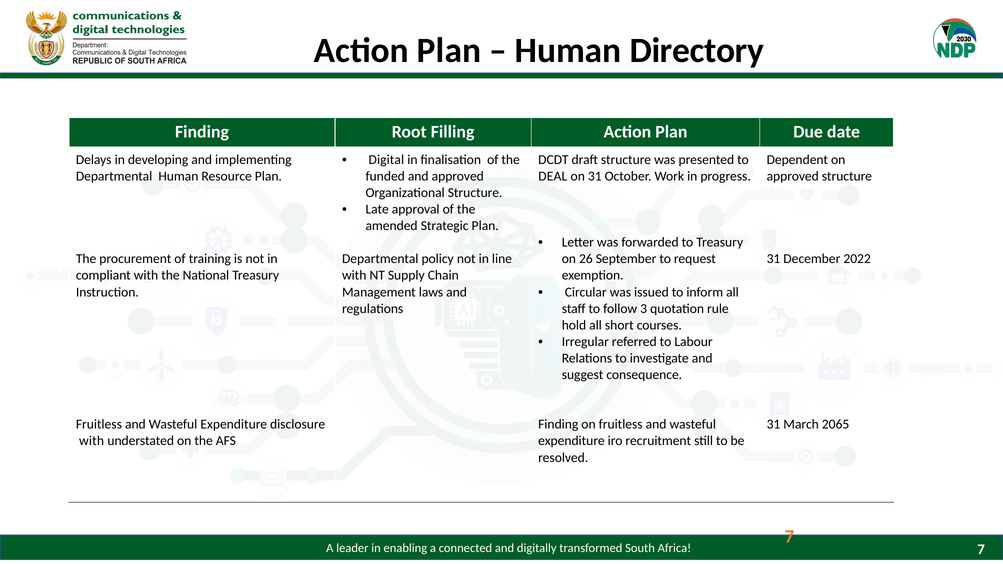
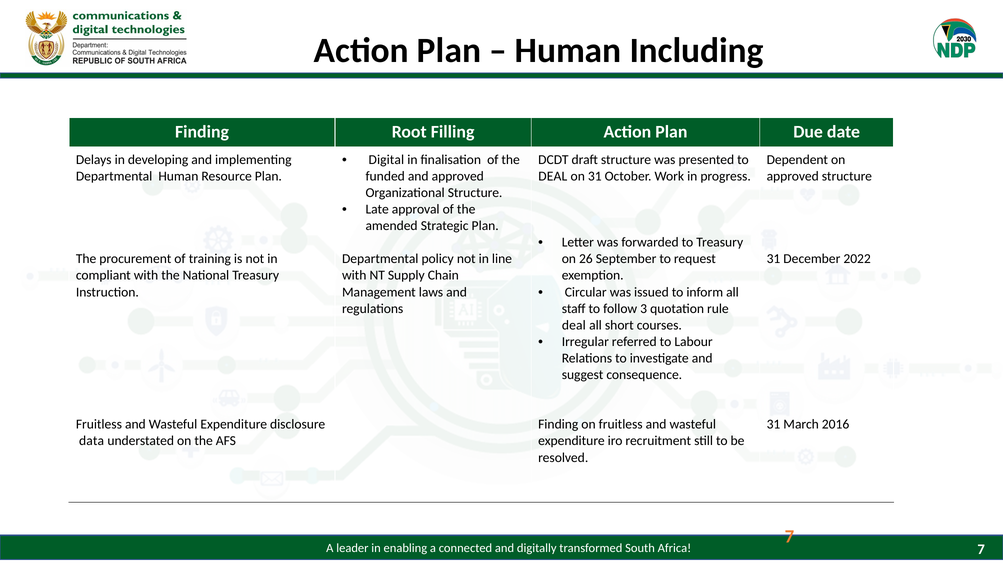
Directory: Directory -> Including (697, 51)
hold: hold -> deal (574, 325)
2065: 2065 -> 2016 (836, 425)
with: with -> data (92, 441)
